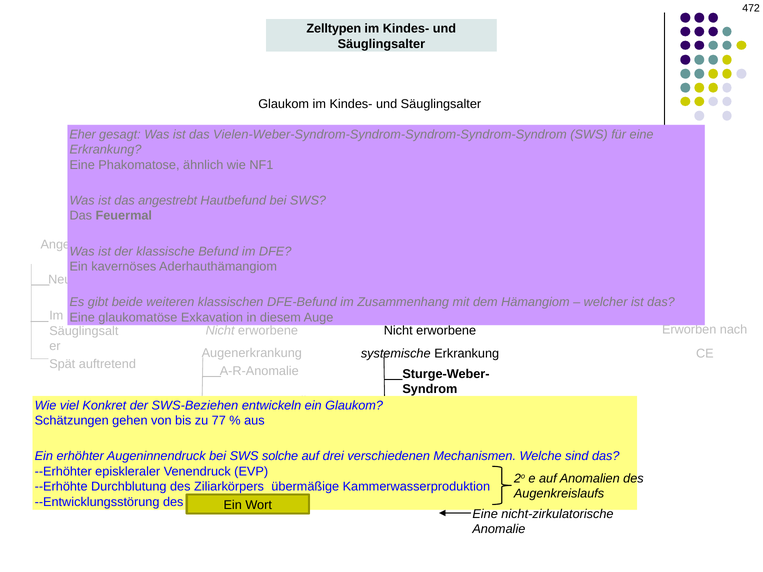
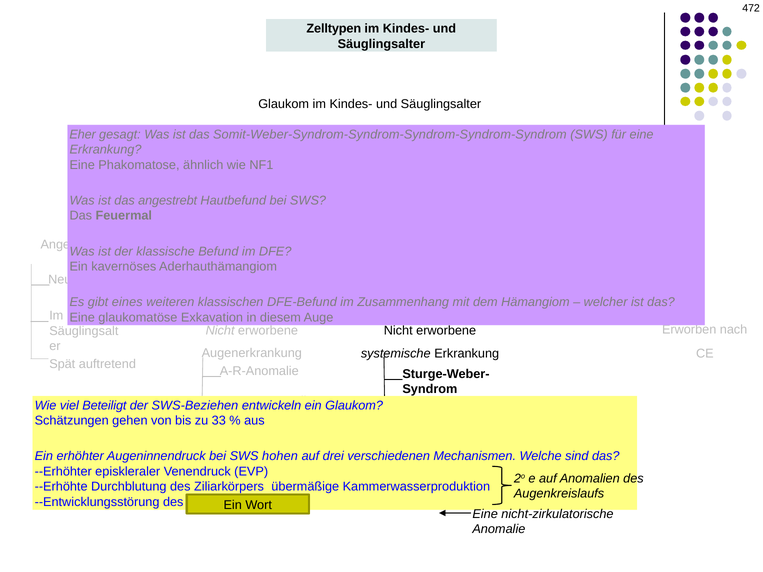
Vielen-Weber-Syndrom-Syndrom-Syndrom-Syndrom-Syndrom: Vielen-Weber-Syndrom-Syndrom-Syndrom-Syndrom-Syndrom -> Somit-Weber-Syndrom-Syndrom-Syndrom-Syndrom-Syndrom (390, 134)
beide: beide -> eines (127, 302)
Konkret: Konkret -> Beteiligt (104, 406)
77: 77 -> 33 (219, 421)
solche: solche -> hohen (280, 456)
